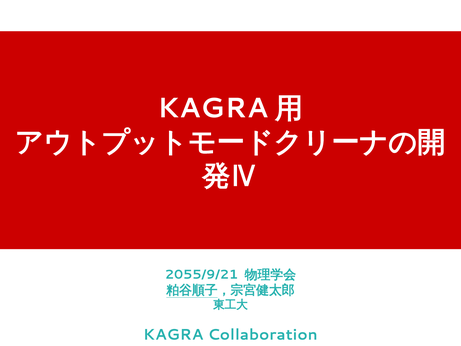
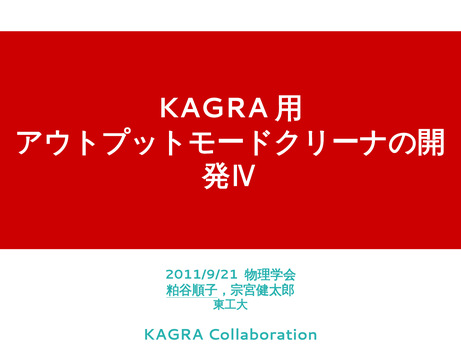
2055/9/21: 2055/9/21 -> 2011/9/21 (202, 274)
